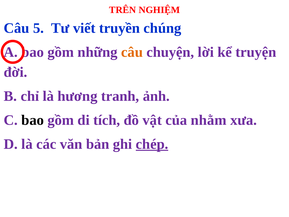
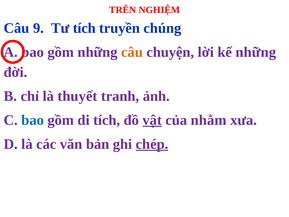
5: 5 -> 9 (38, 28)
Tư viết: viết -> tích (84, 28)
kể truyện: truyện -> những (256, 52)
hương: hương -> thuyết (77, 96)
bao colour: black -> blue (33, 120)
vật underline: none -> present (152, 120)
